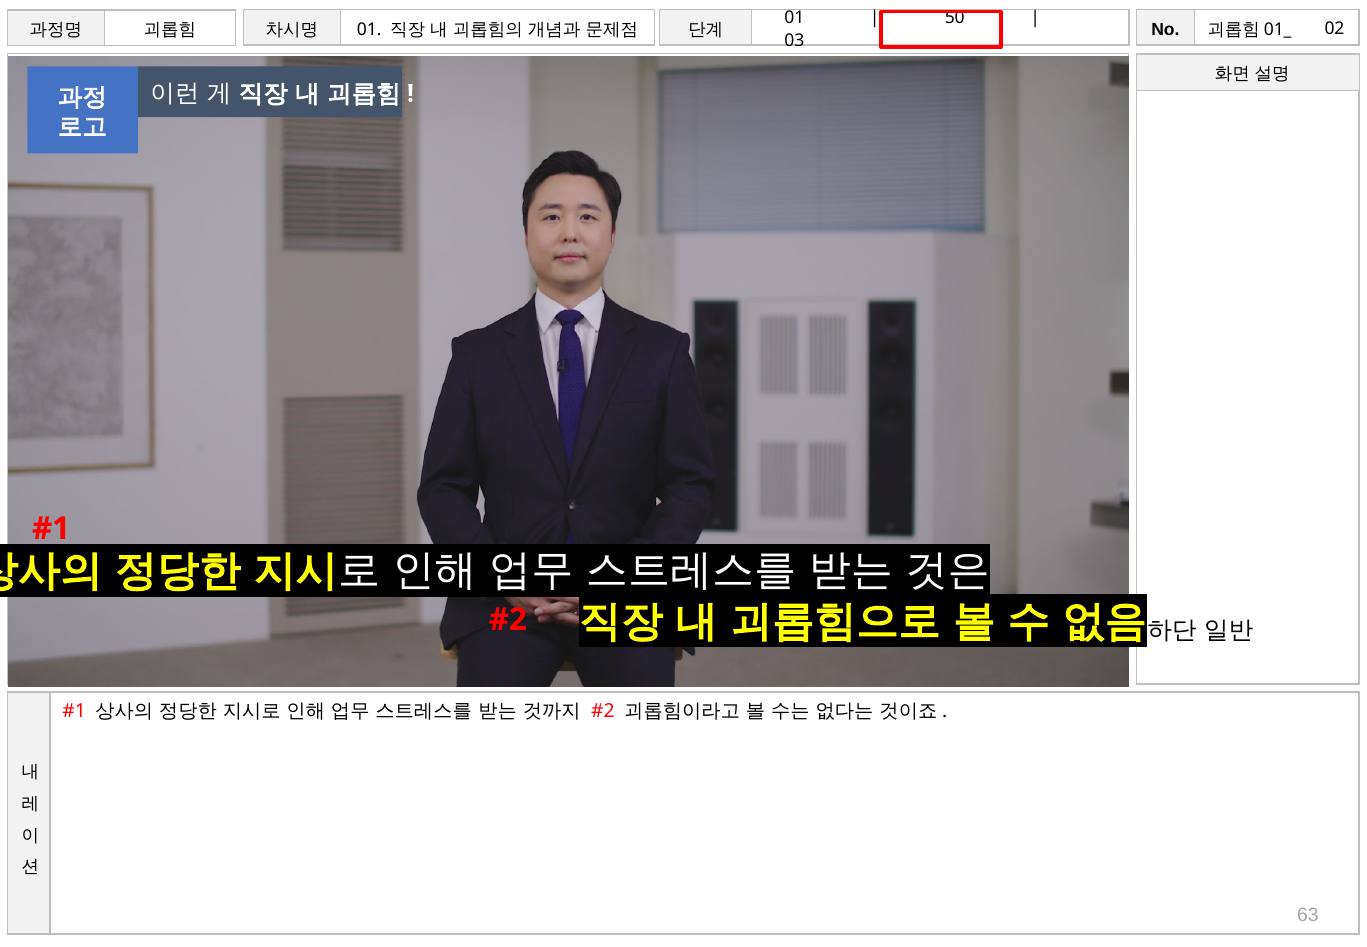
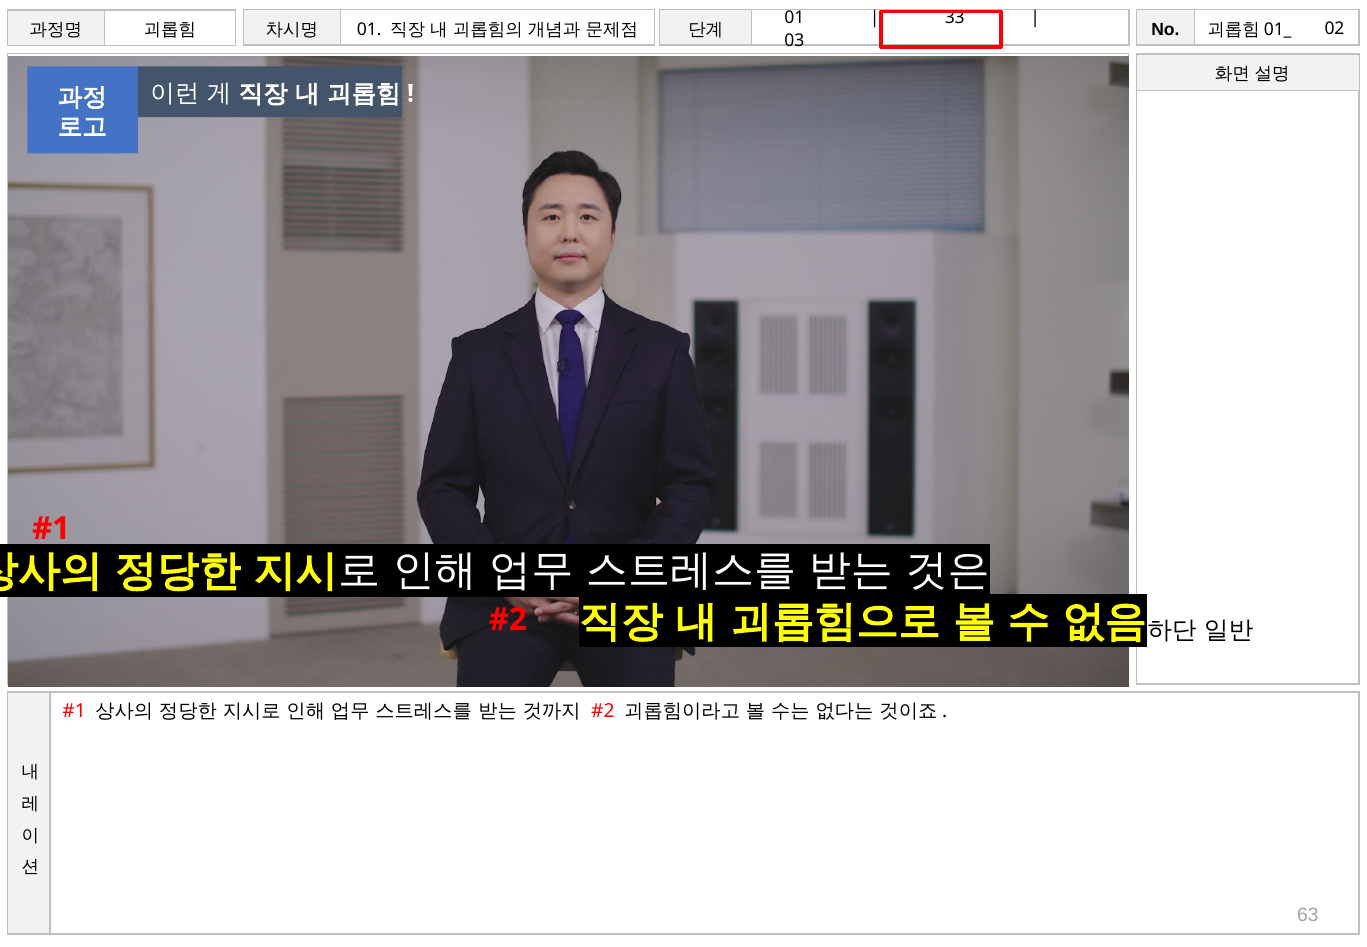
50: 50 -> 33 (955, 18)
